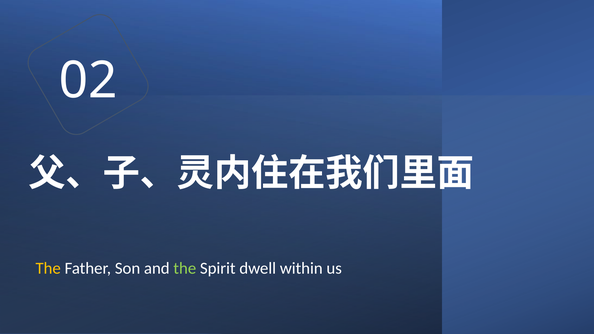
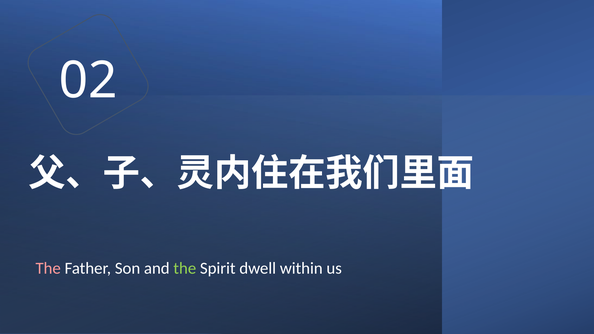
The colour: yellow -> pink (48, 268)
